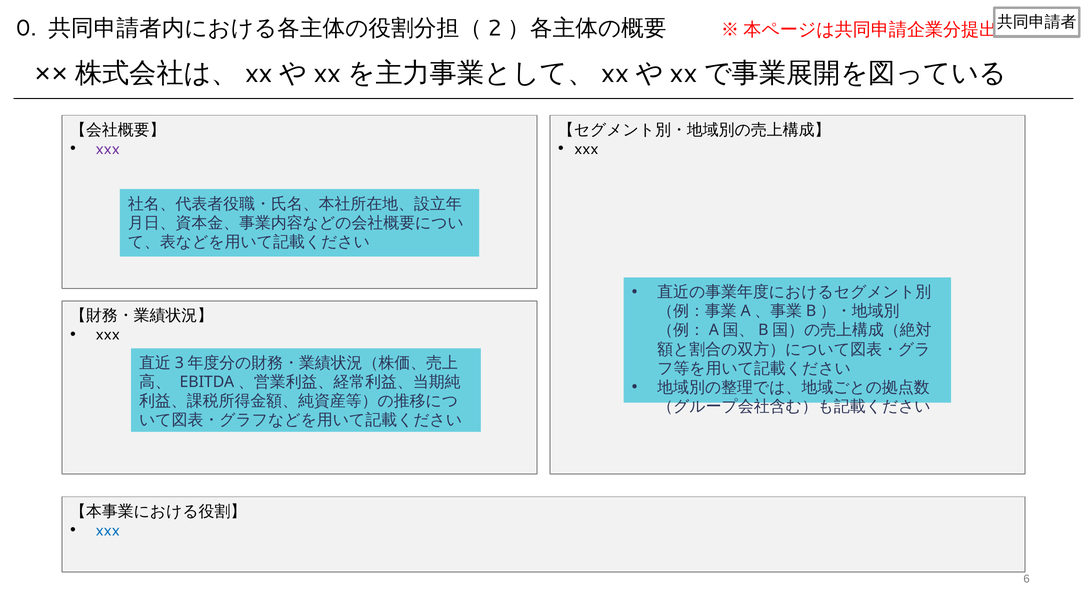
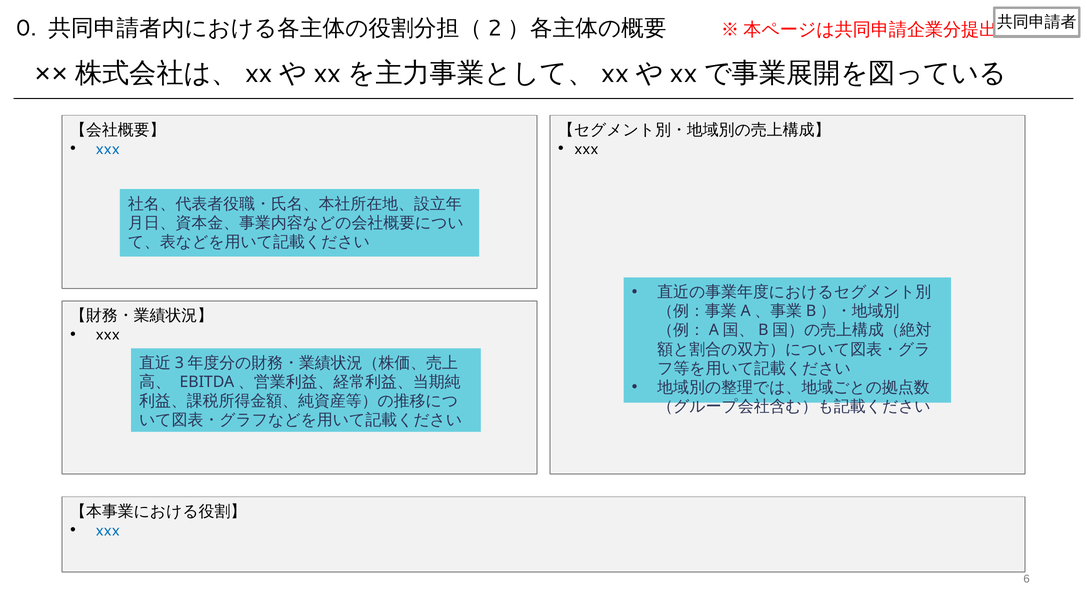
xxx colour: purple -> blue (108, 149)
